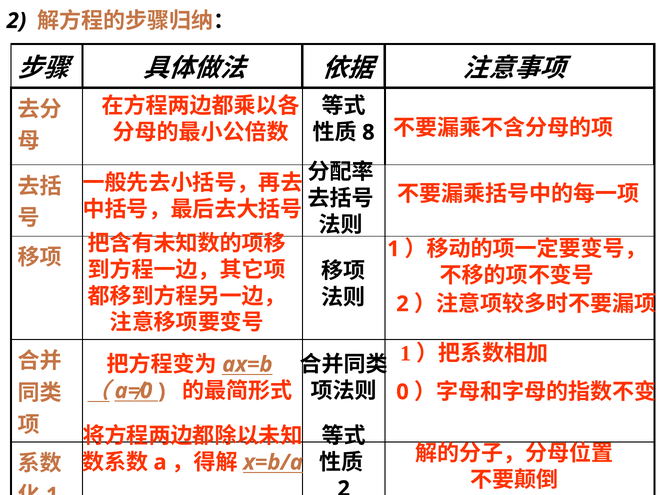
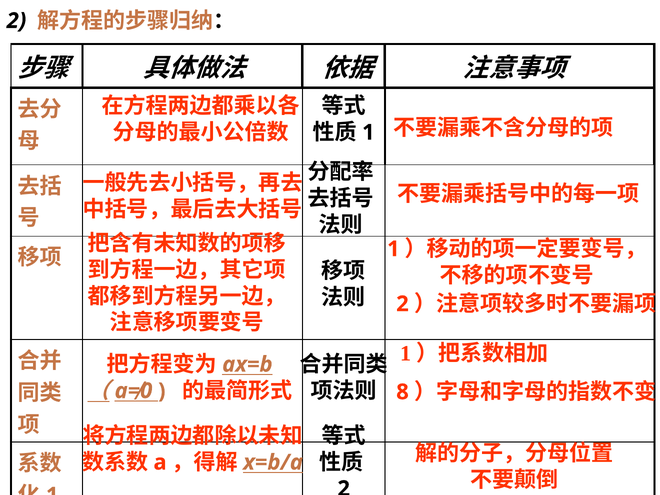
8: 8 -> 1 (368, 132)
0: 0 -> 8 (403, 392)
